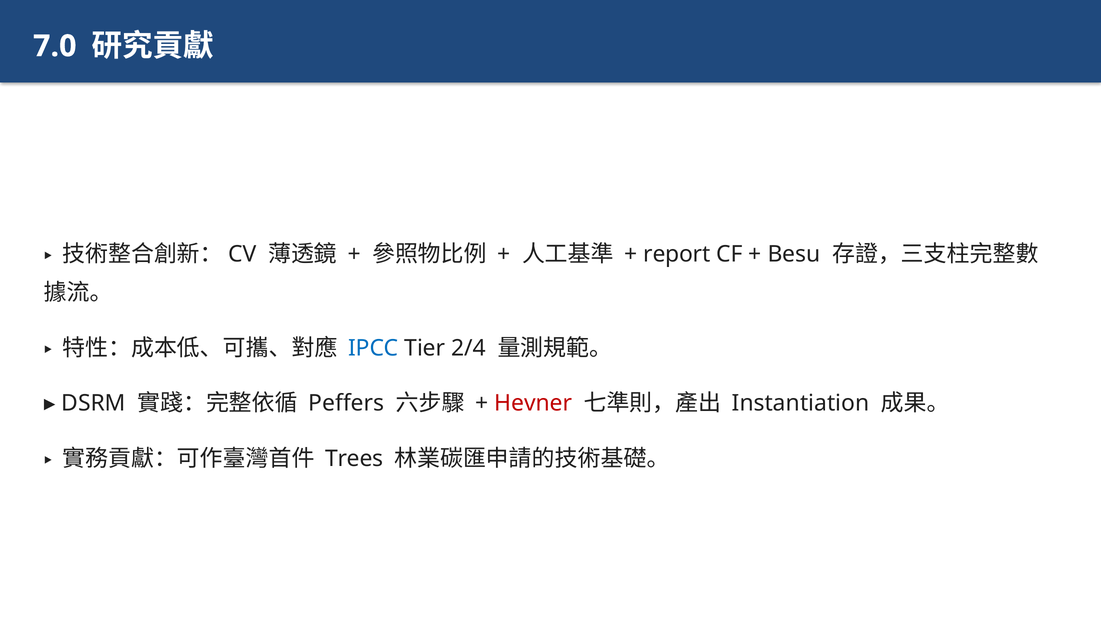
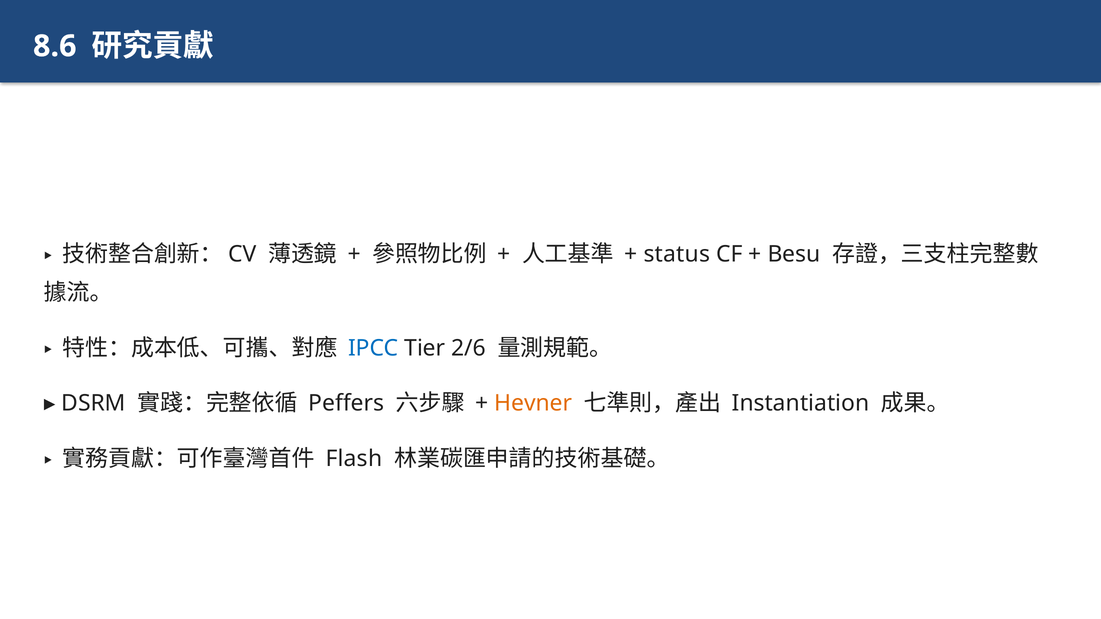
7.0: 7.0 -> 8.6 (55, 46)
report: report -> status (677, 254)
2/4: 2/4 -> 2/6 (469, 348)
Hevner colour: red -> orange (533, 404)
Trees: Trees -> Flash (354, 459)
